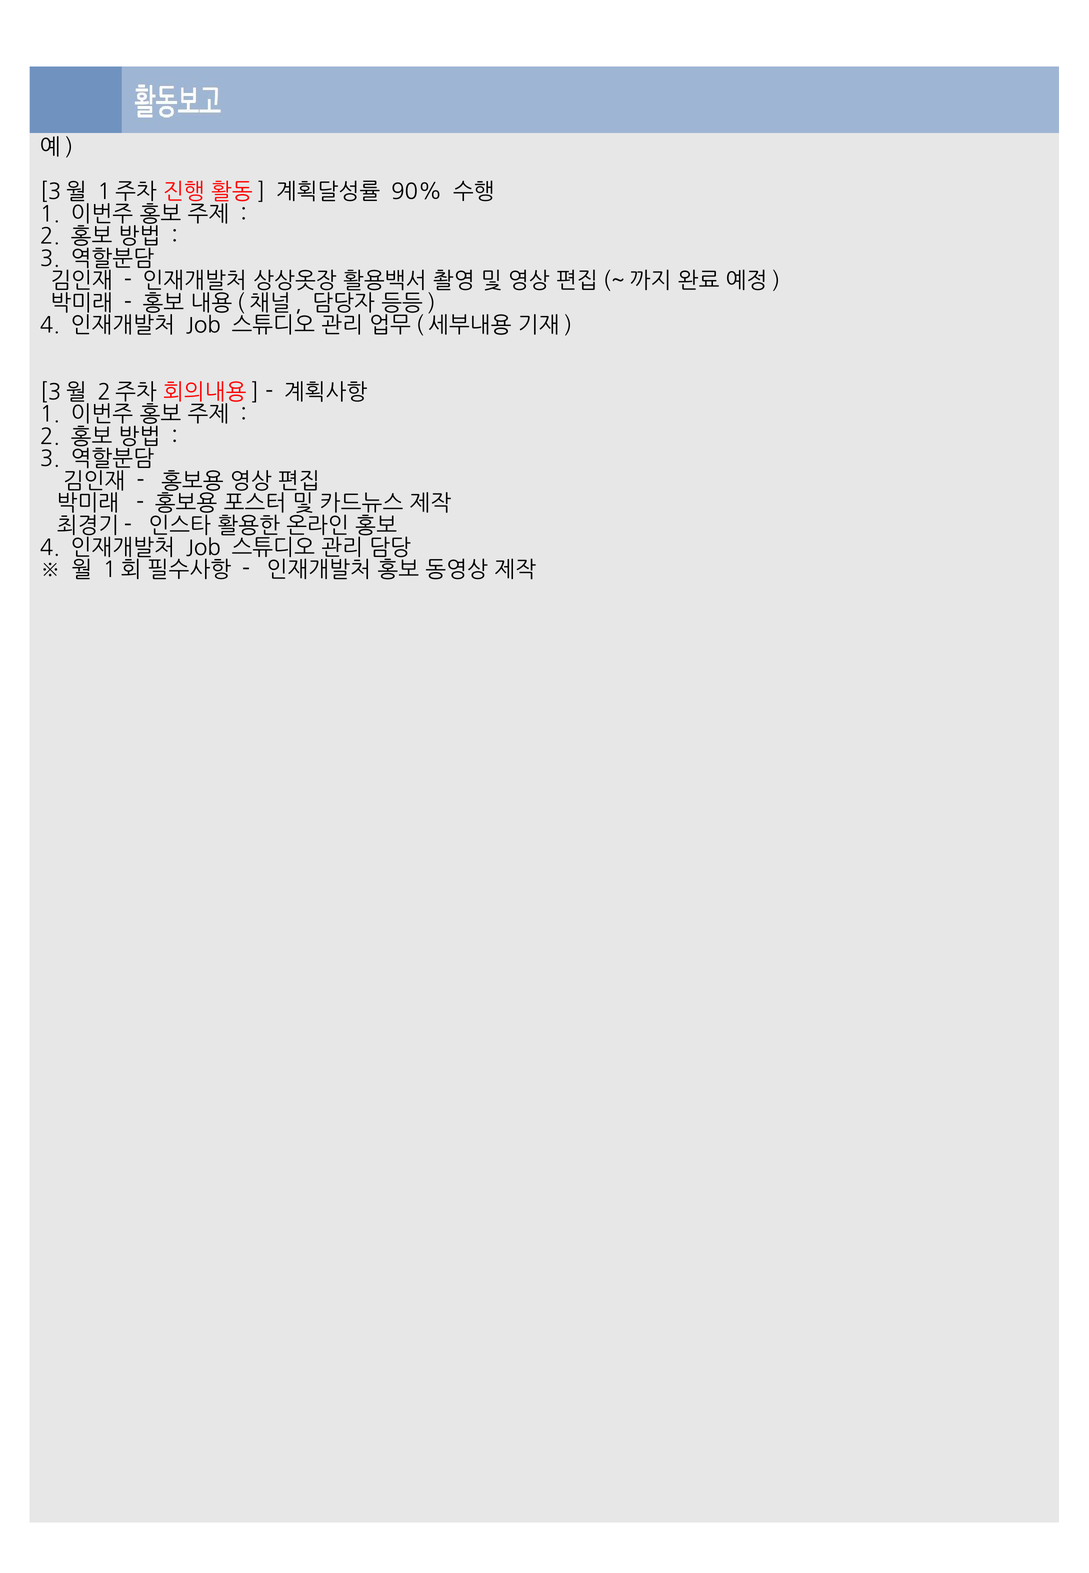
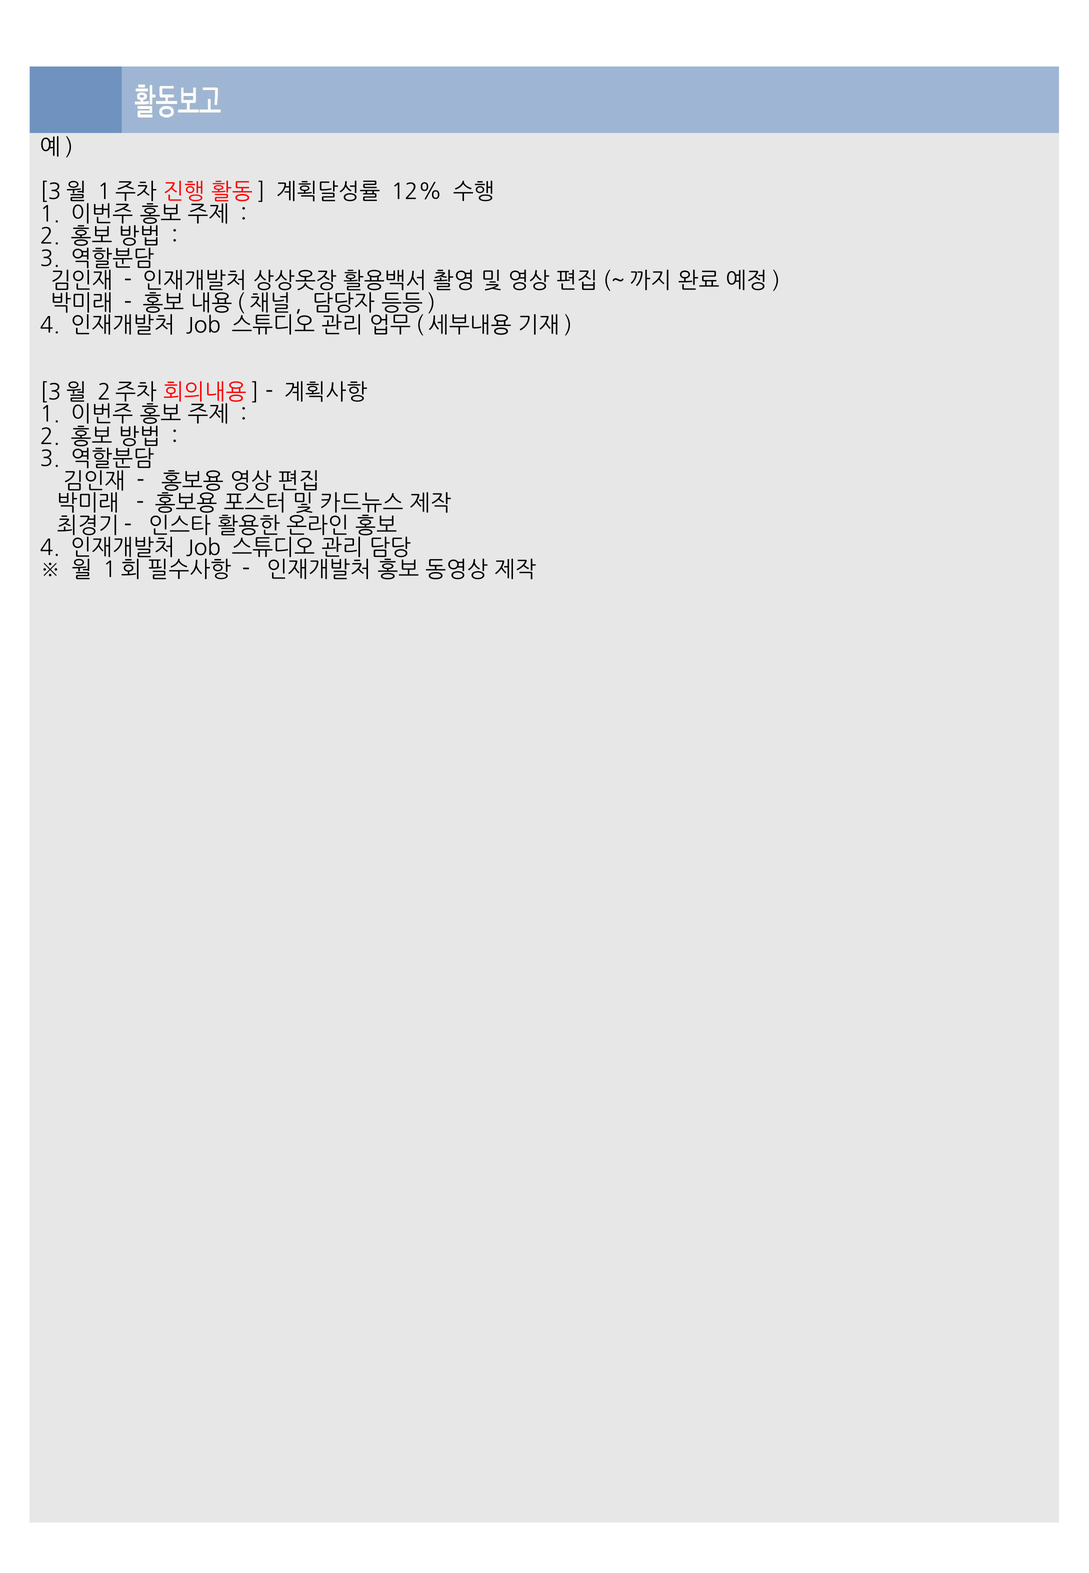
90%: 90% -> 12% (417, 192)
